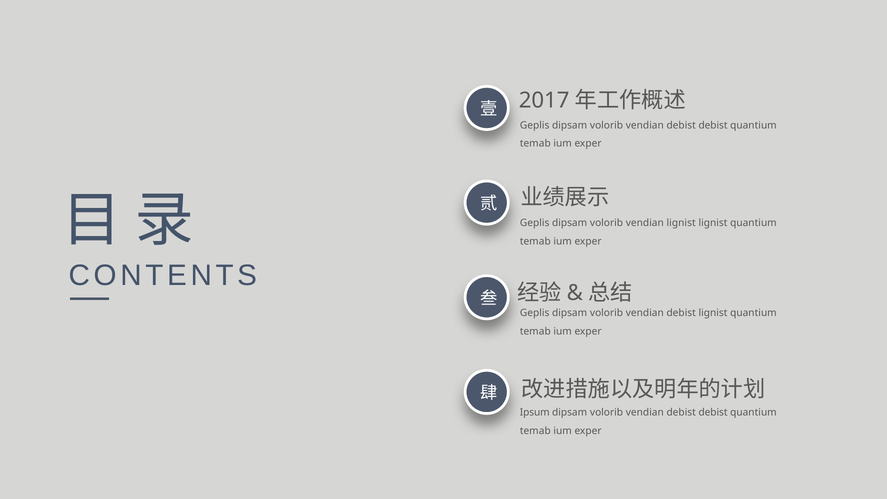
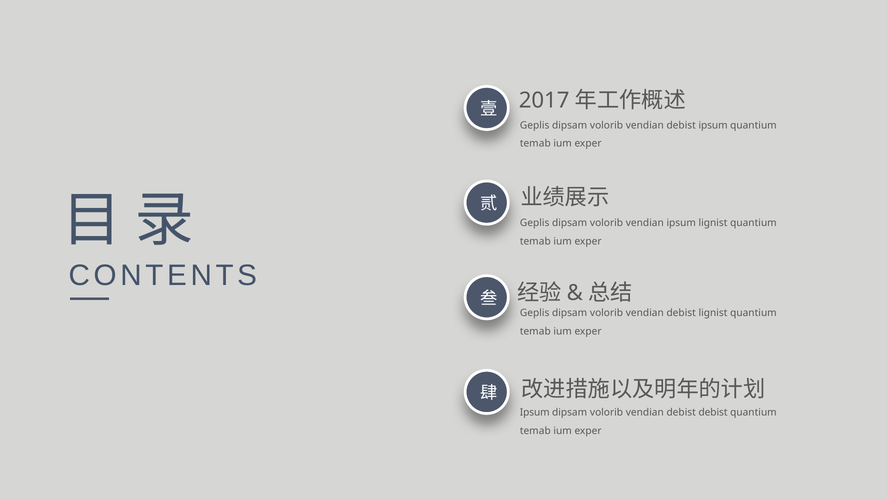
debist: debist -> ipsum (713, 125)
vendian lignist: lignist -> ipsum (681, 223)
